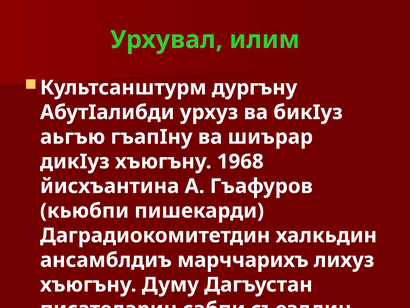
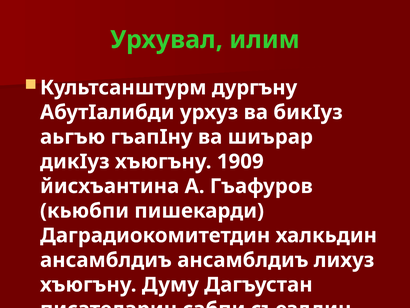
1968: 1968 -> 1909 (240, 161)
ансамблдиъ марччарихъ: марччарихъ -> ансамблдиъ (243, 260)
